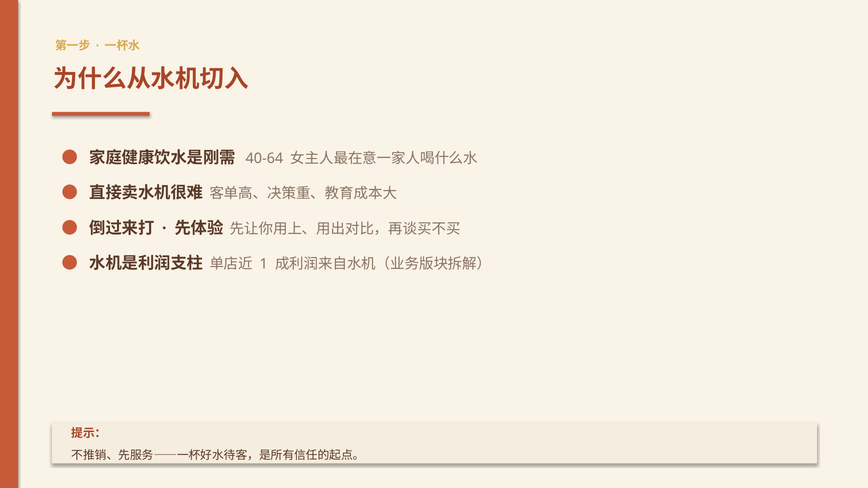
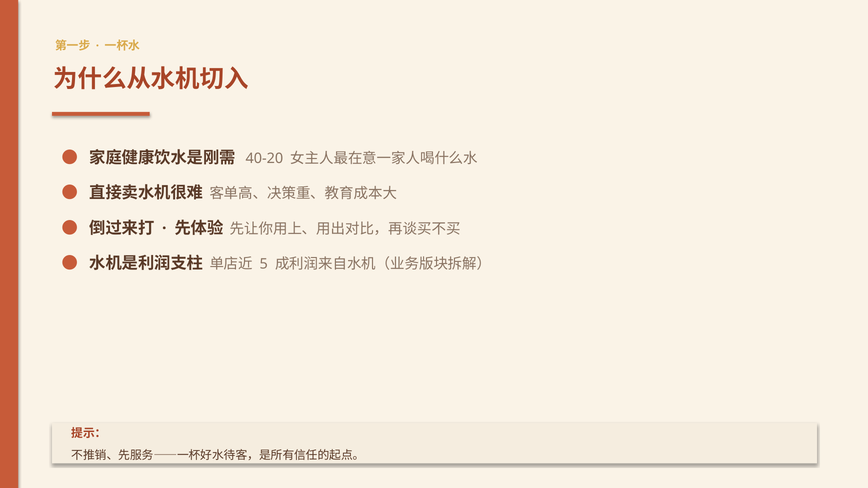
40-64: 40-64 -> 40-20 (264, 159)
1: 1 -> 5 (264, 264)
